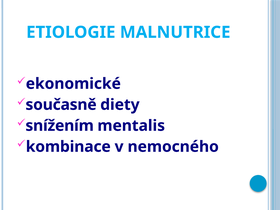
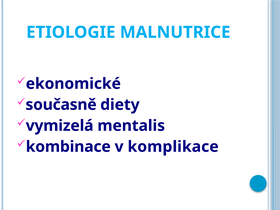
snížením: snížením -> vymizelá (60, 126)
nemocného: nemocného -> komplikace (173, 147)
